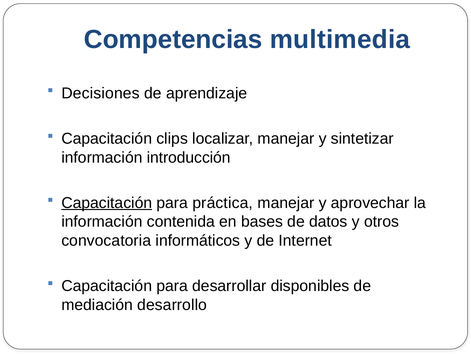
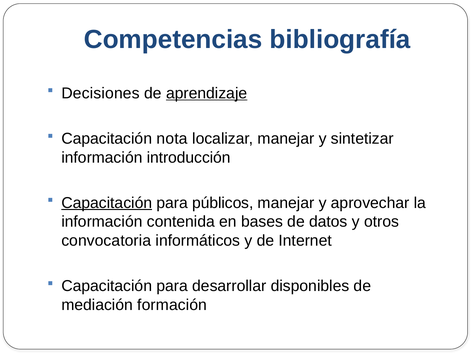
multimedia: multimedia -> bibliografía (340, 39)
aprendizaje underline: none -> present (207, 93)
clips: clips -> nota (172, 138)
práctica: práctica -> públicos (223, 202)
desarrollo: desarrollo -> formación (172, 304)
